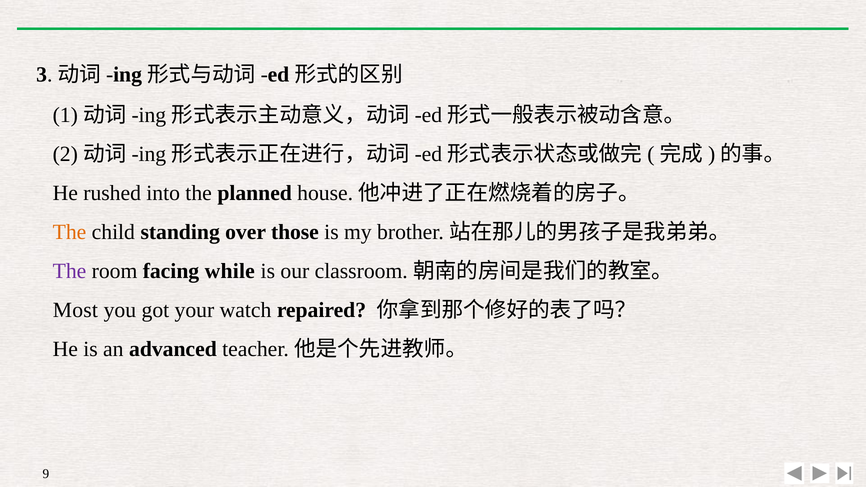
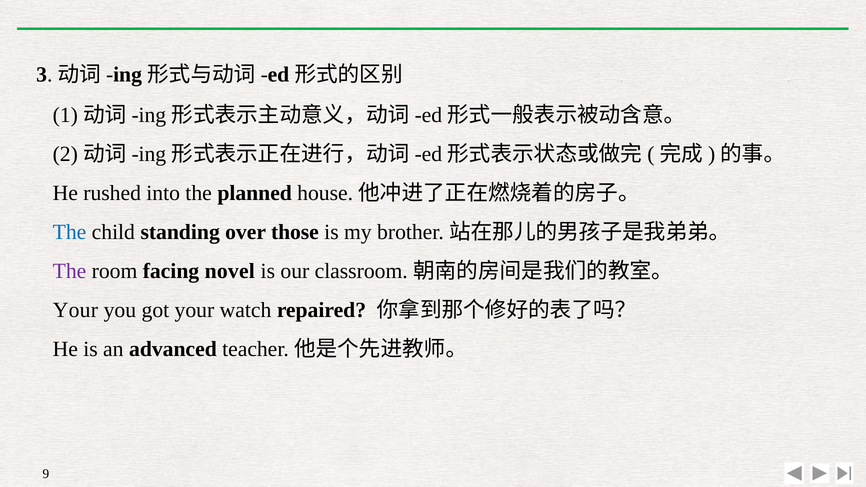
The colour: orange -> blue (70, 232)
while: while -> novel (230, 271)
Most: Most -> Your (75, 310)
